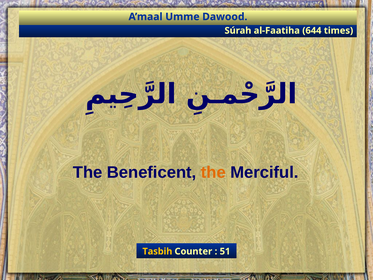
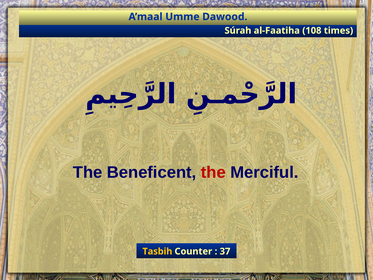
644: 644 -> 108 (312, 31)
the colour: orange -> red (213, 172)
51: 51 -> 37 (225, 251)
